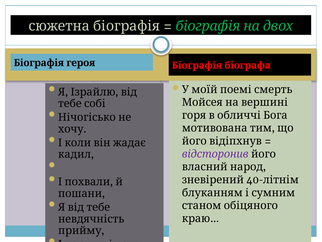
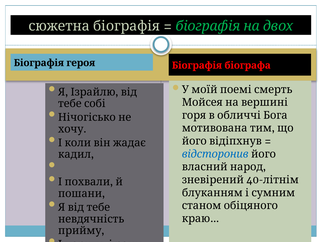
відсторонив colour: purple -> blue (215, 154)
